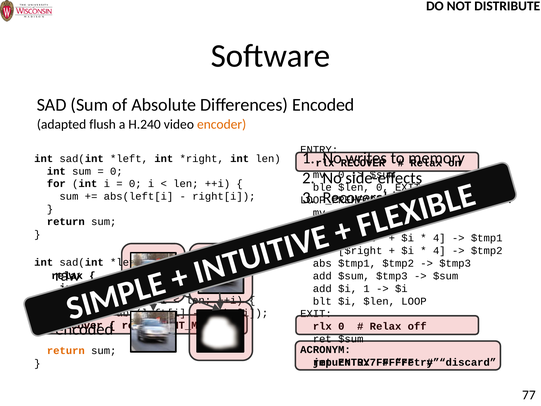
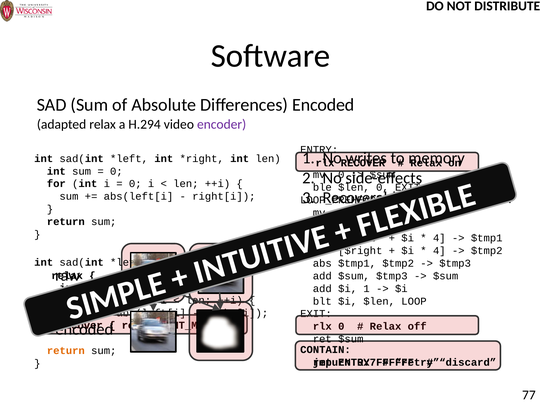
adapted flush: flush -> relax (103, 124)
H.240: H.240 -> H.294 (145, 124)
encoder colour: orange -> purple (222, 124)
ACRONYM: ACRONYM -> CONTAIN (326, 350)
